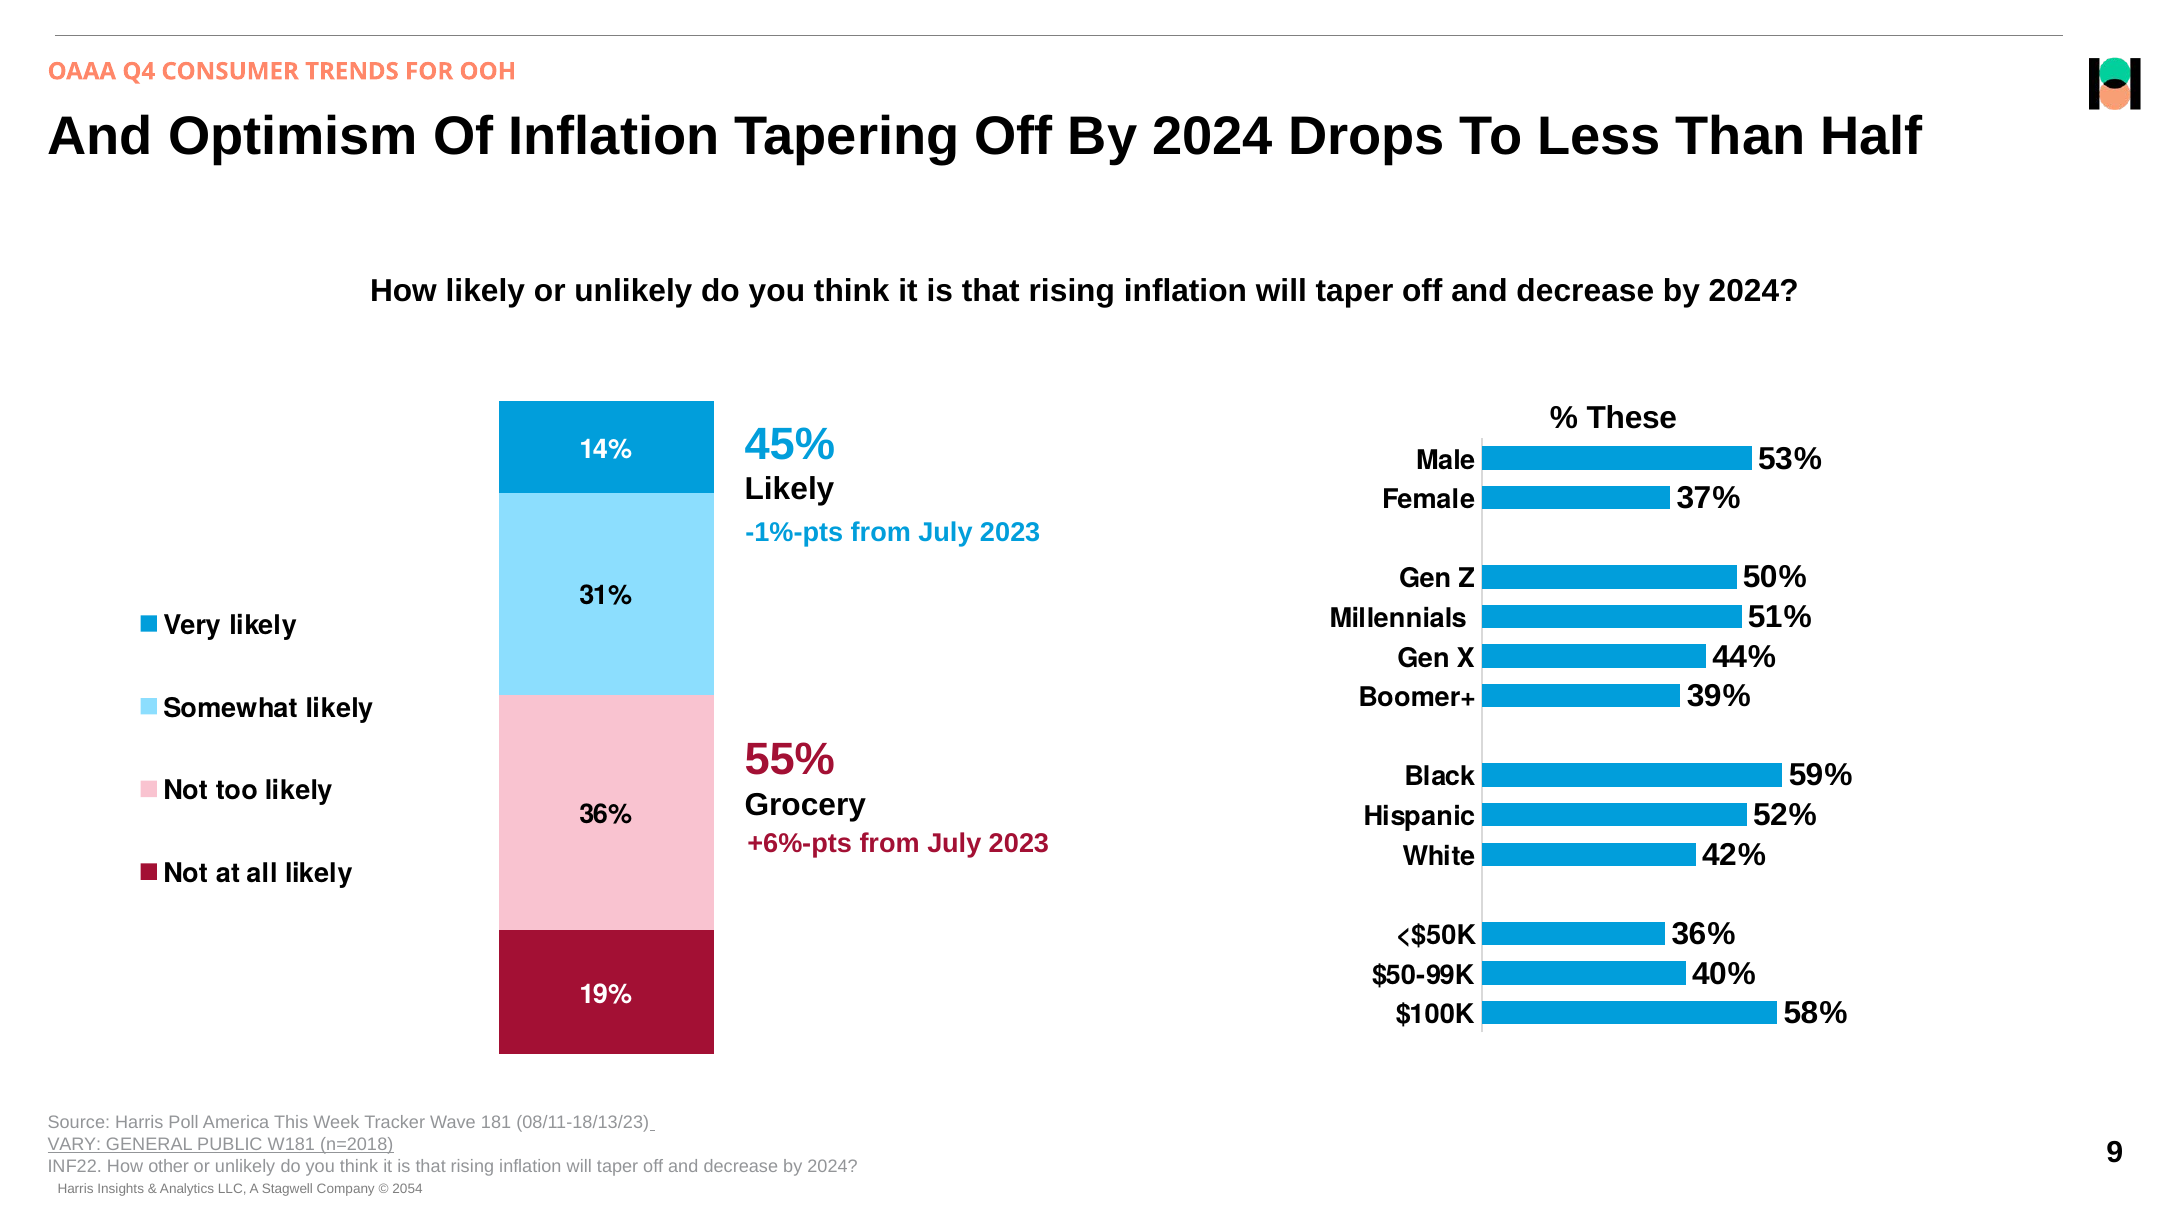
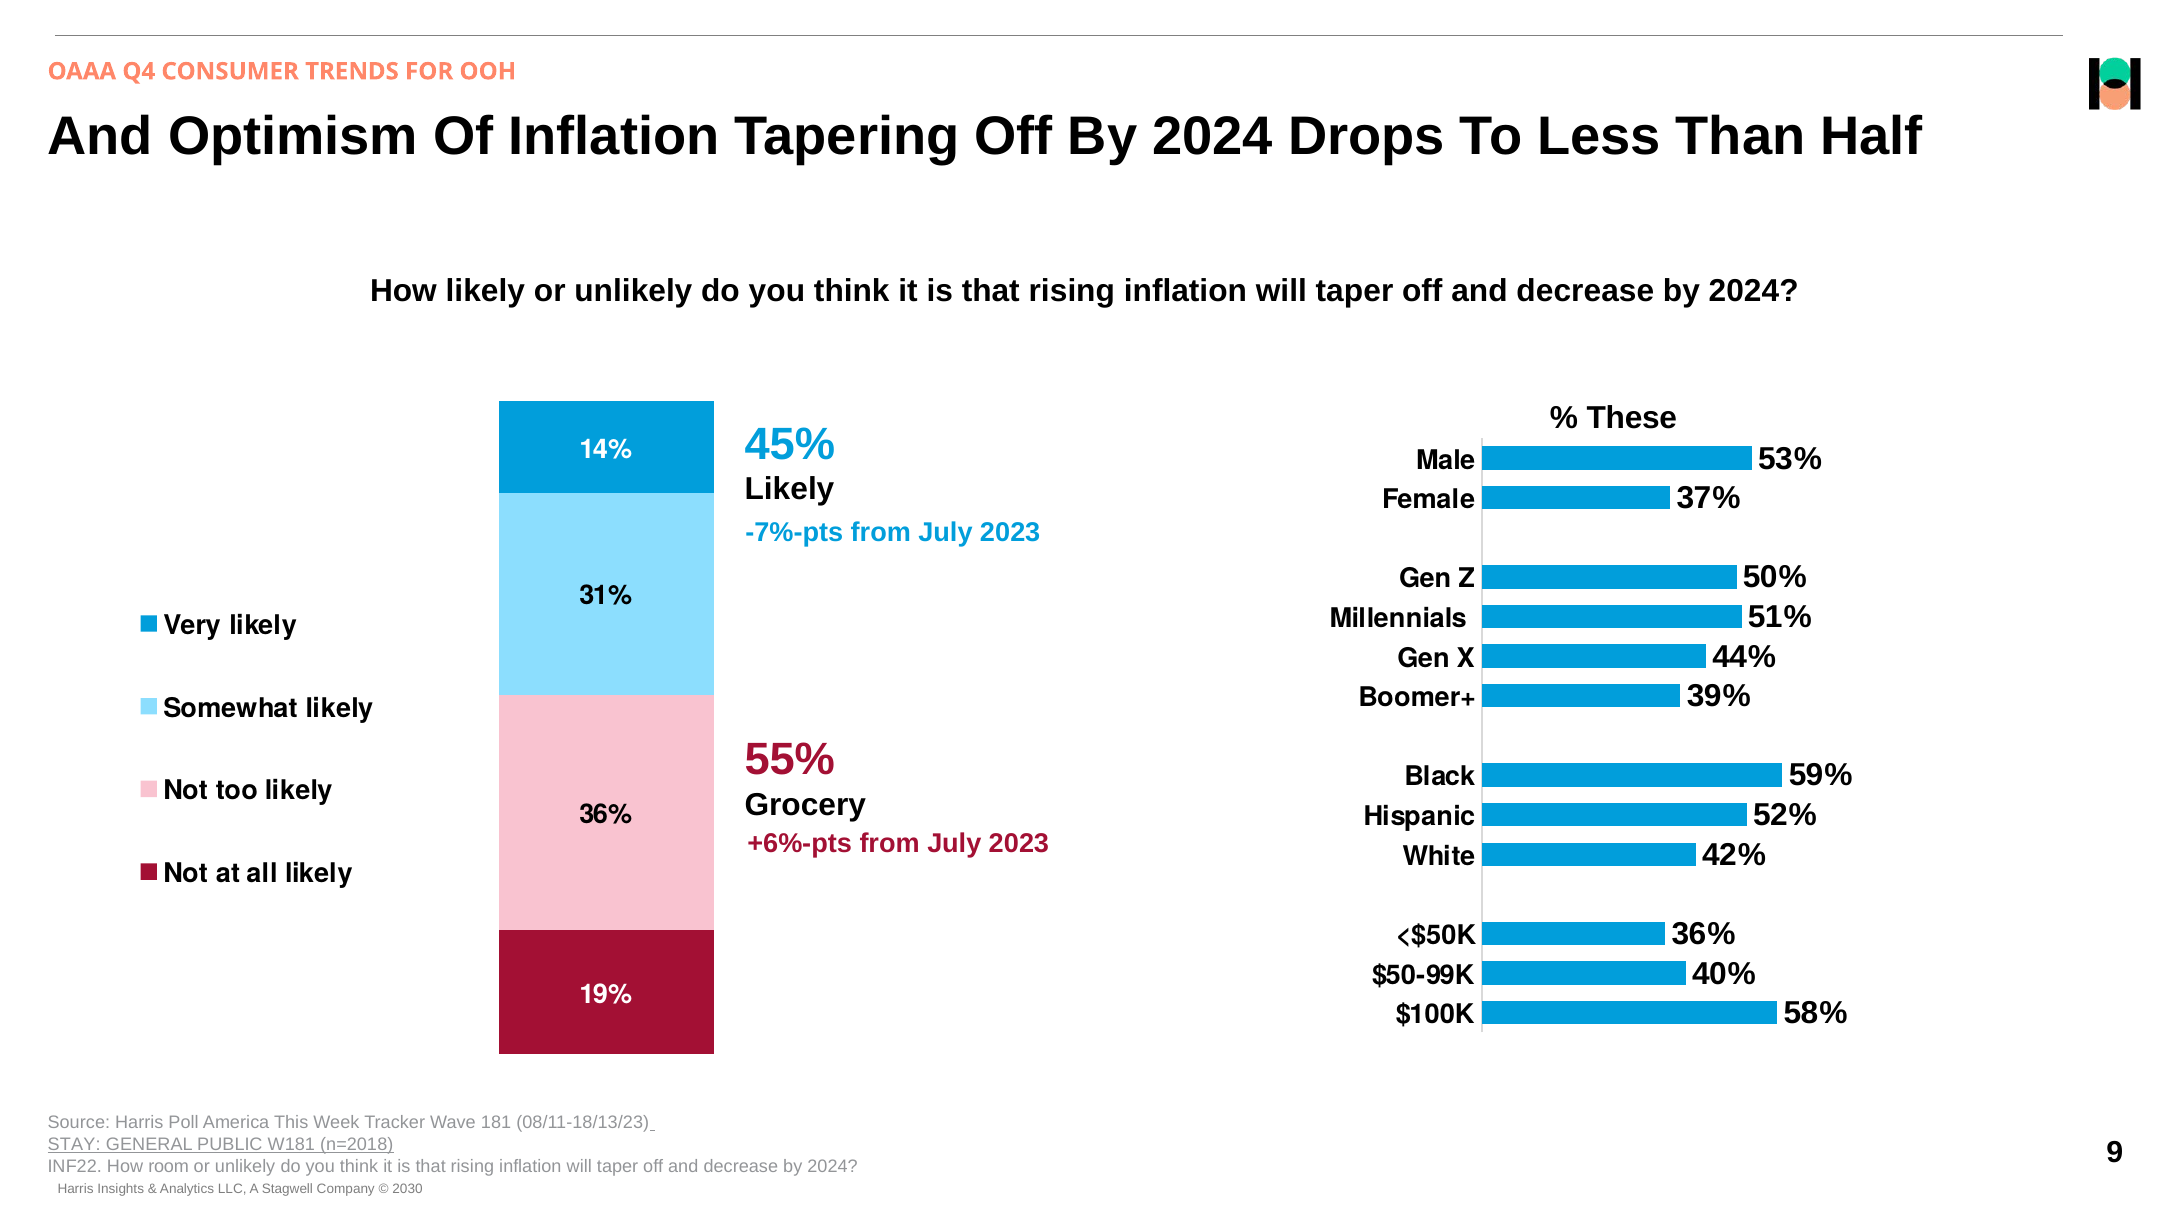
-1%-pts: -1%-pts -> -7%-pts (794, 533)
VARY: VARY -> STAY (74, 1145)
other: other -> room (169, 1166)
2054: 2054 -> 2030 (408, 1189)
